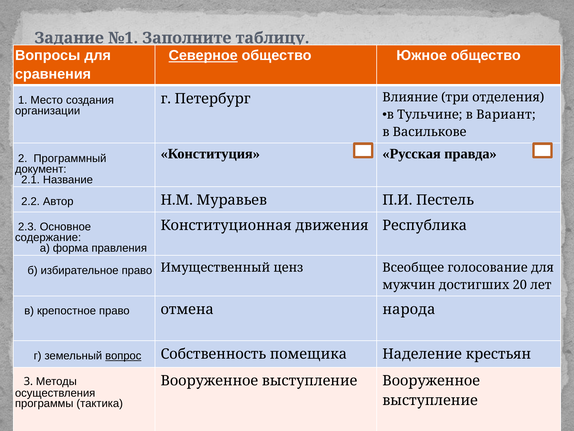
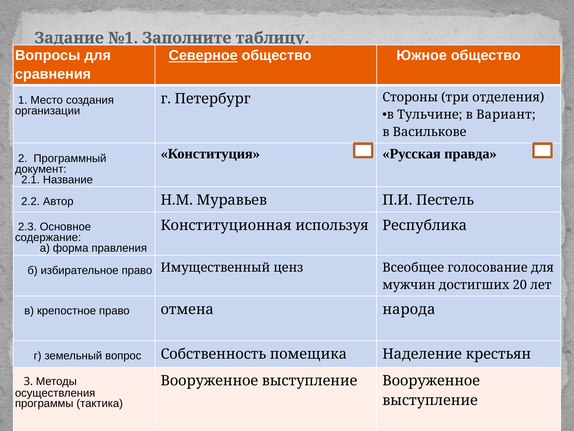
Влияние: Влияние -> Стороны (410, 97)
движения: движения -> используя (332, 225)
вопрос underline: present -> none (123, 355)
